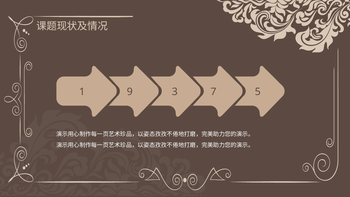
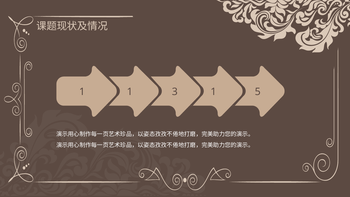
1 9: 9 -> 1 (130, 92)
3 7: 7 -> 1 (213, 92)
